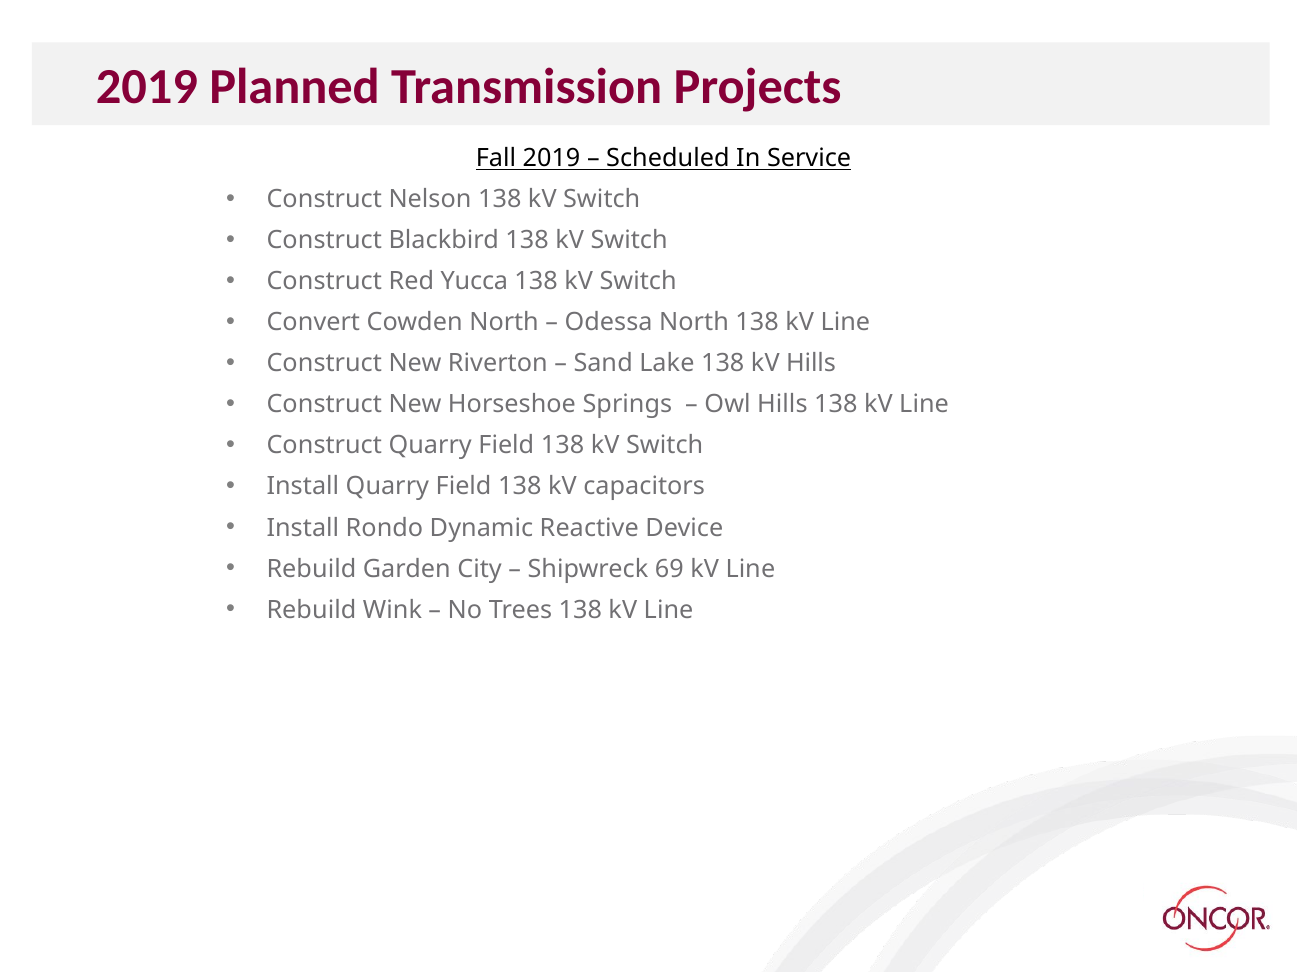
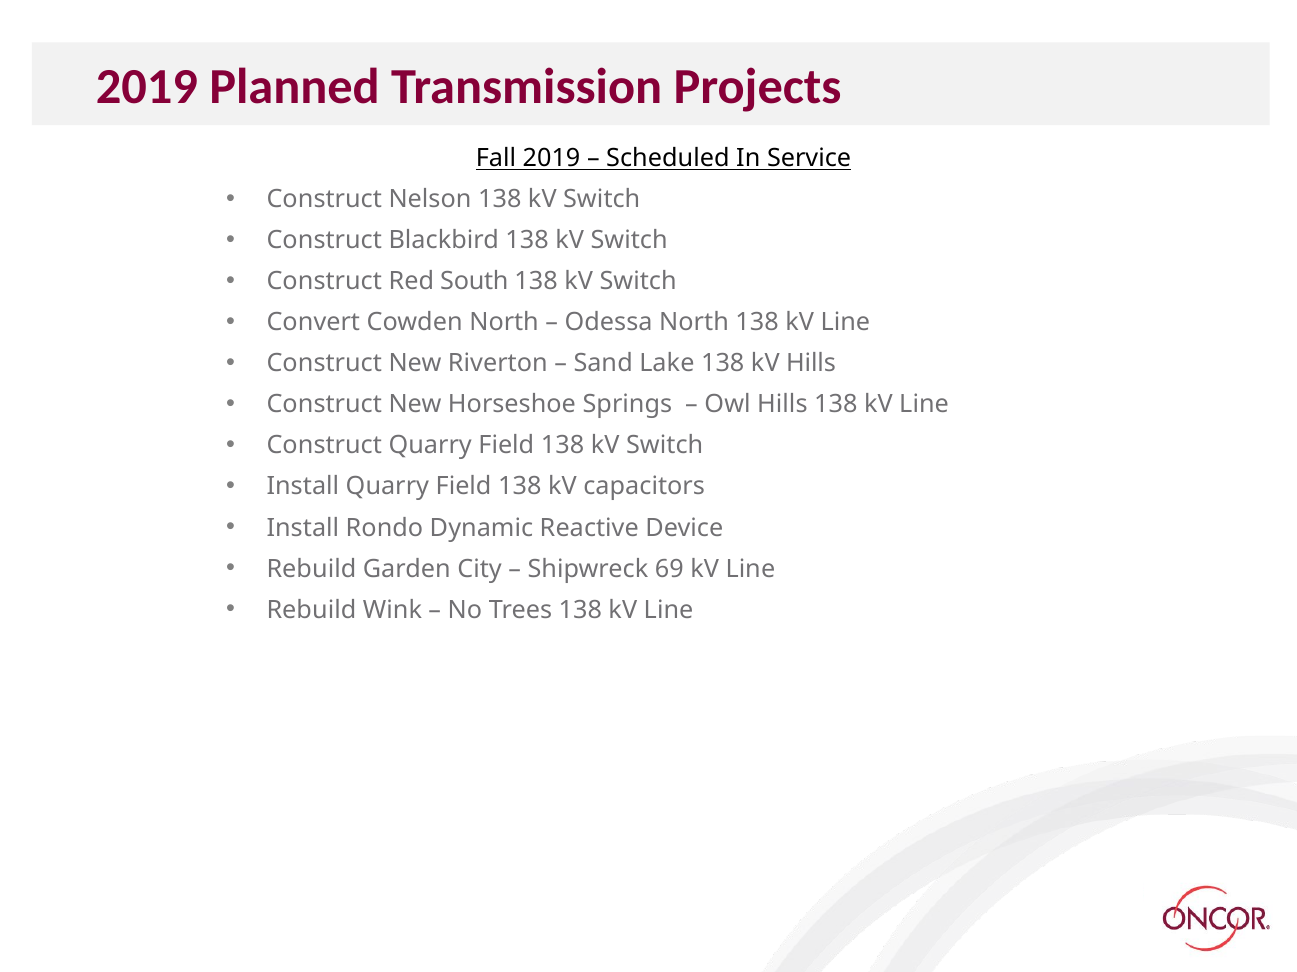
Yucca: Yucca -> South (474, 281)
